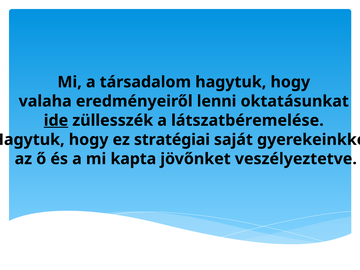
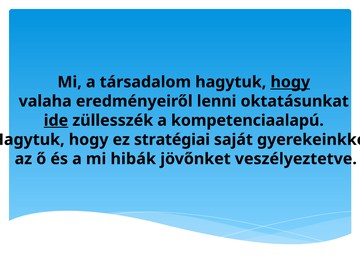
hogy underline: none -> present (290, 82)
látszatbéremelése: látszatbéremelése -> kompetenciaalapú (247, 120)
kapta: kapta -> hibák (133, 159)
